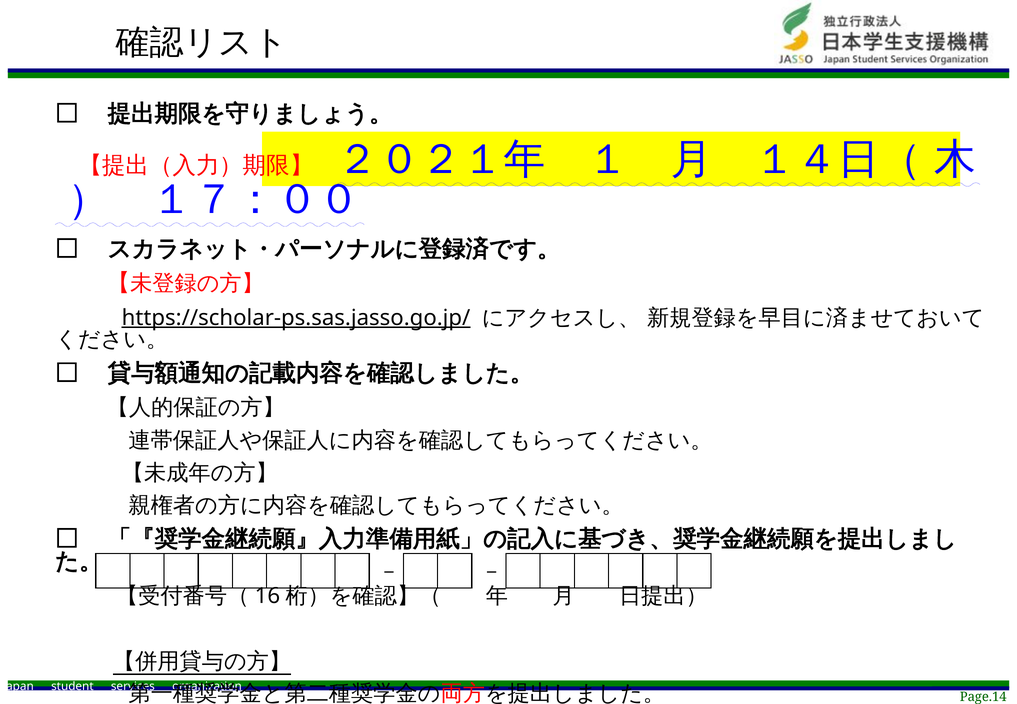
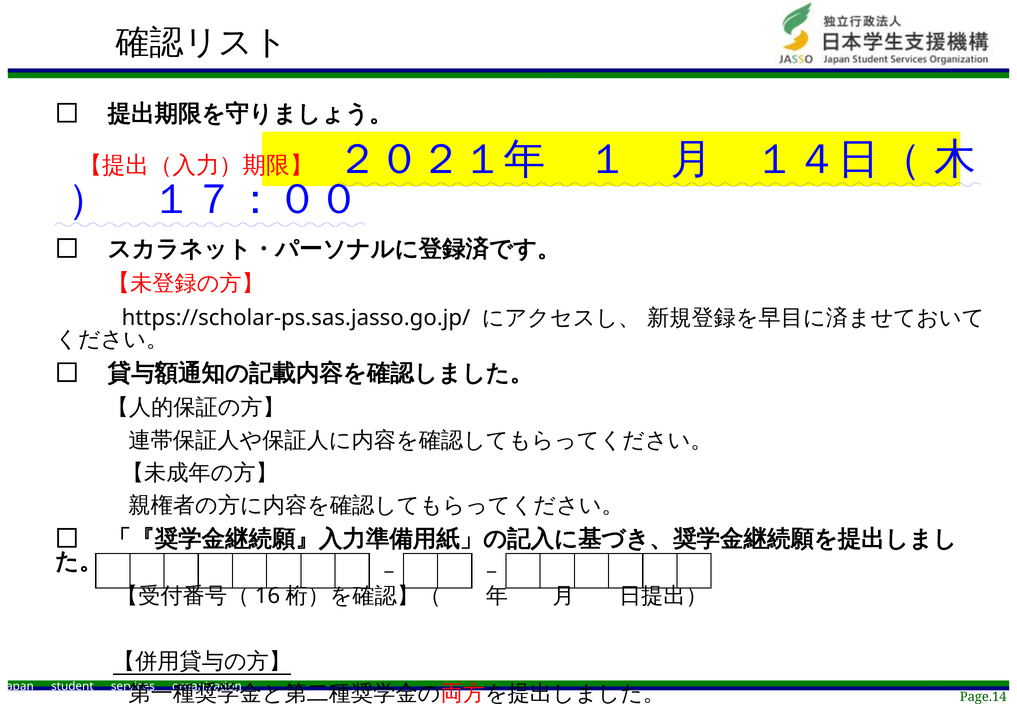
https://scholar-ps.sas.jasso.go.jp/ underline: present -> none (296, 318)
